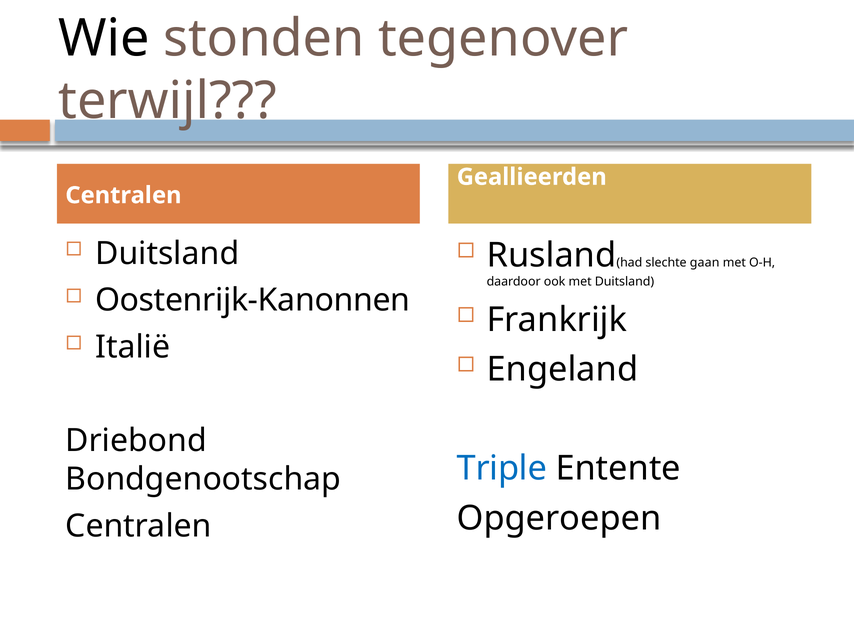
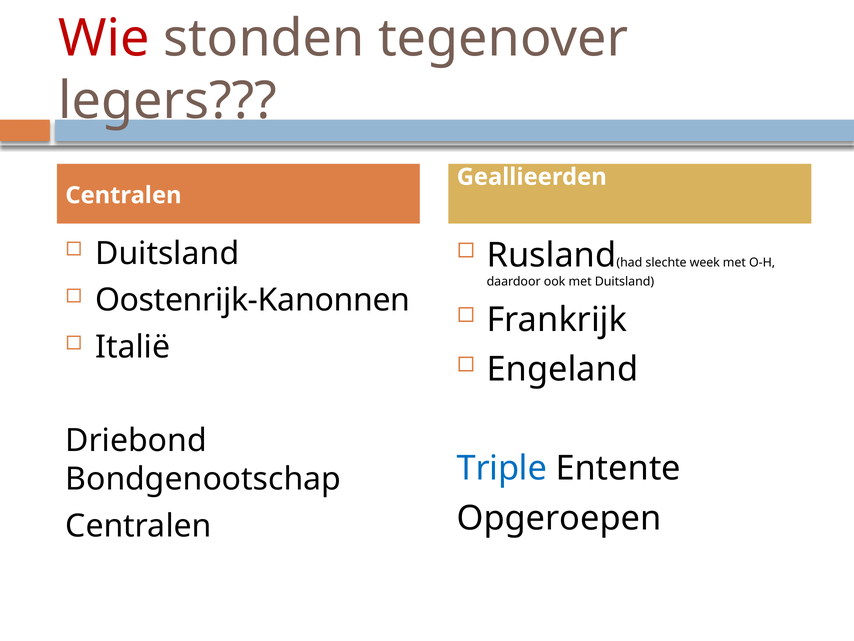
Wie colour: black -> red (104, 38)
terwijl: terwijl -> legers (168, 101)
gaan: gaan -> week (705, 262)
